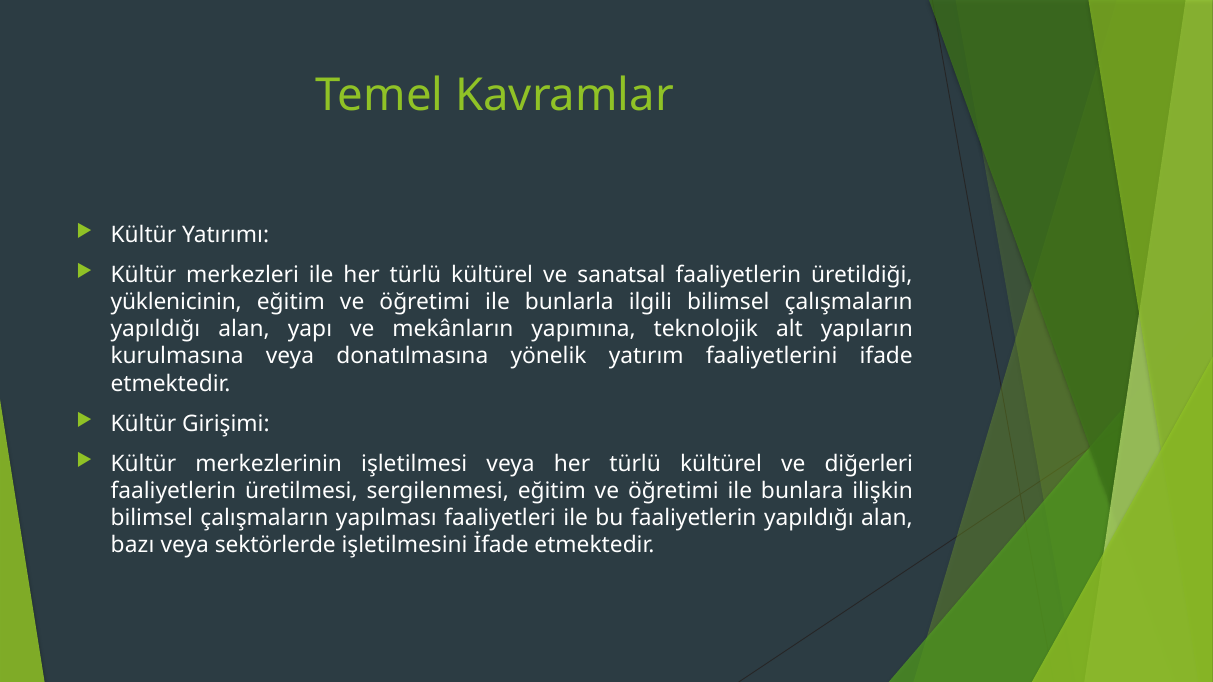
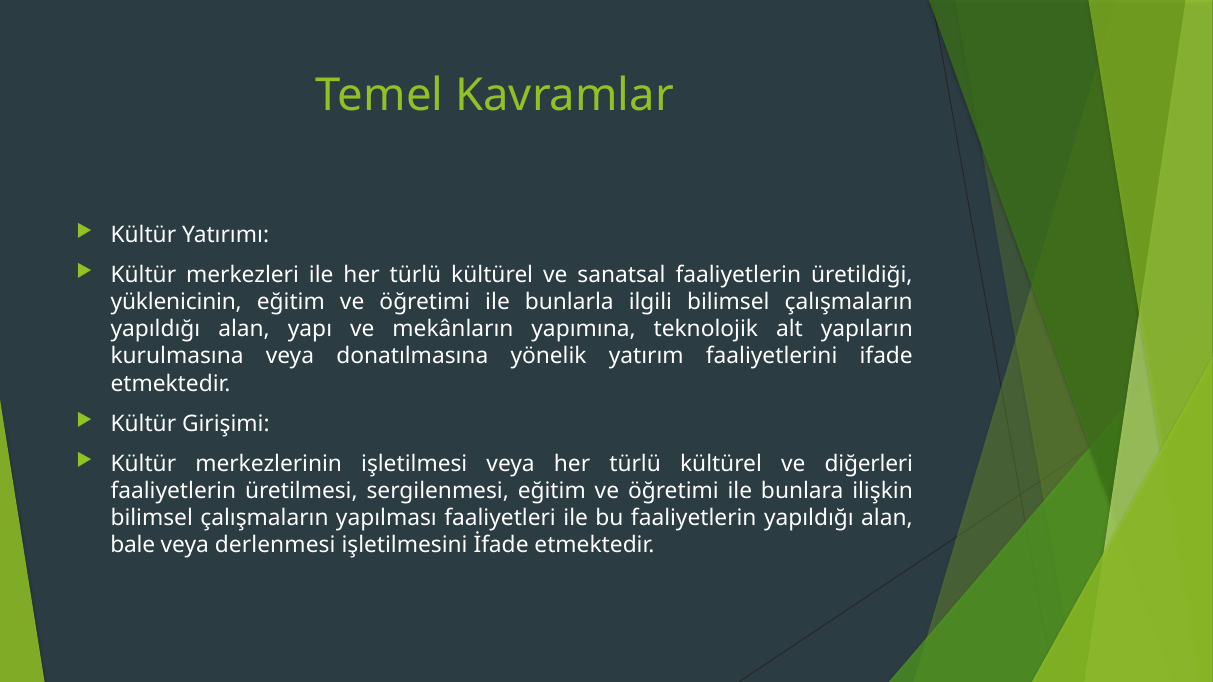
bazı: bazı -> bale (133, 546)
sektörlerde: sektörlerde -> derlenmesi (275, 546)
